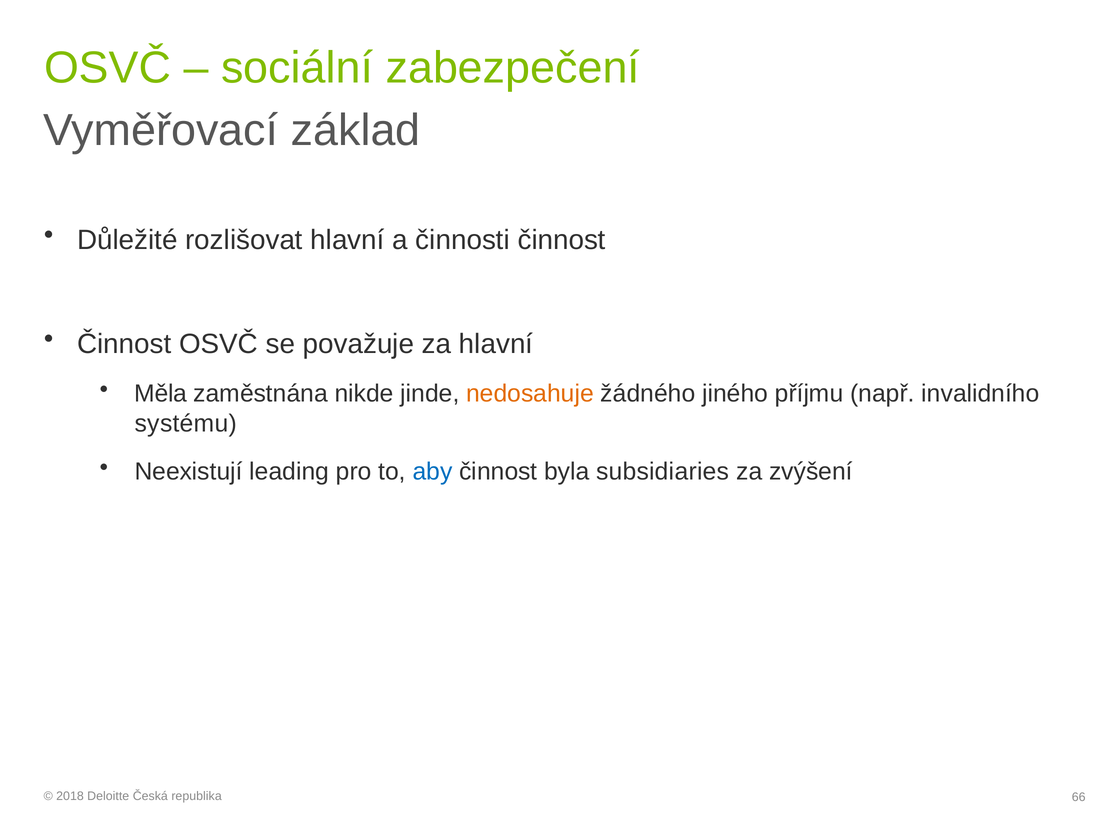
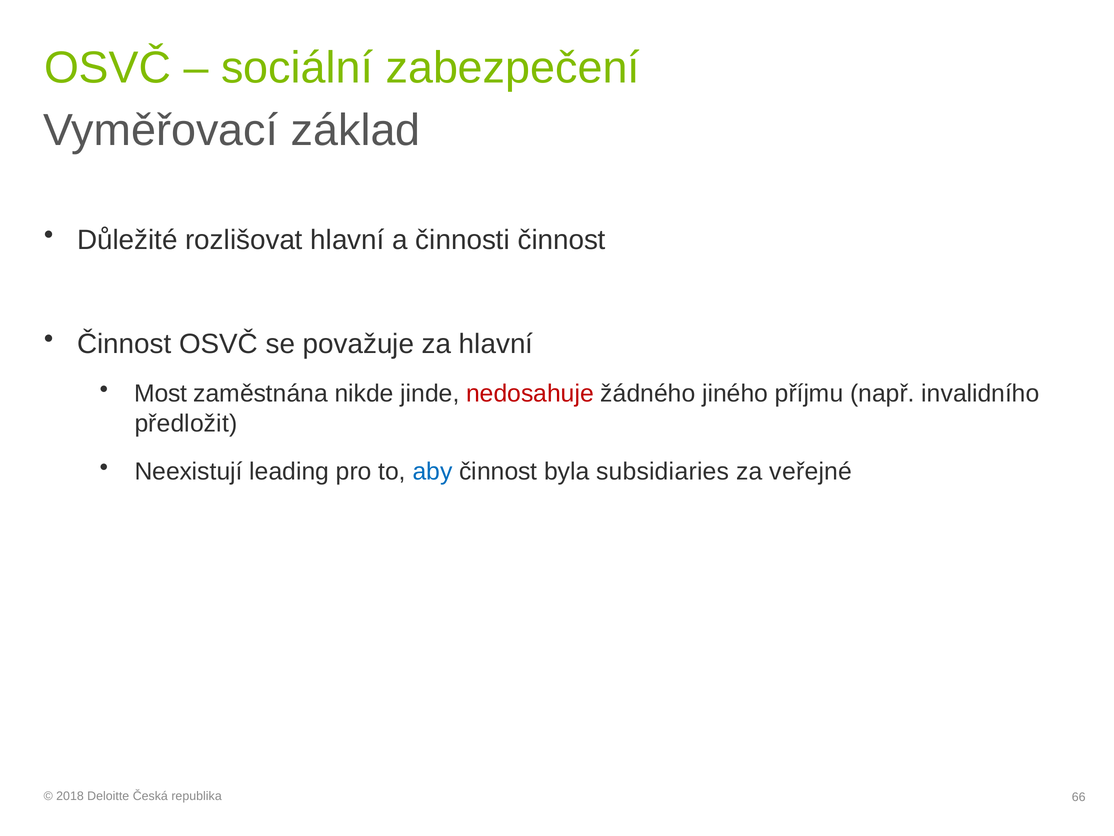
Měla: Měla -> Most (161, 393)
nedosahuje colour: orange -> red (530, 393)
systému: systému -> předložit (186, 423)
zvýšení: zvýšení -> veřejné (811, 471)
